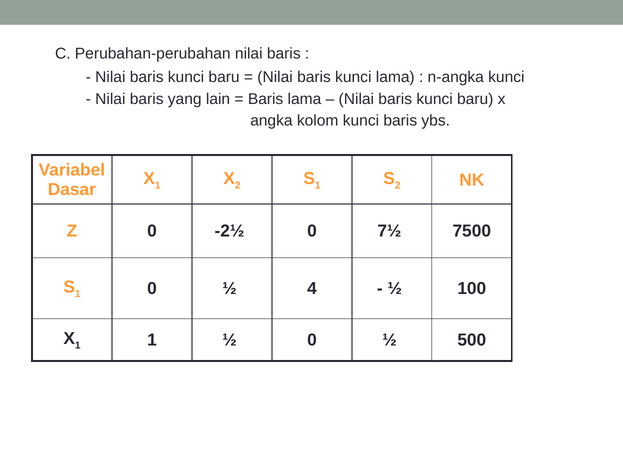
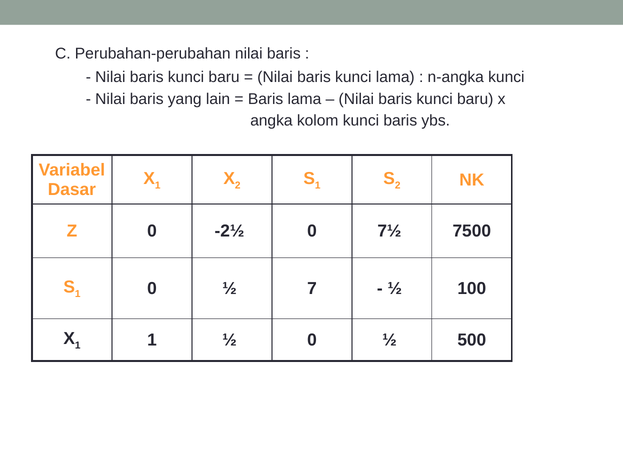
4: 4 -> 7 (312, 289)
